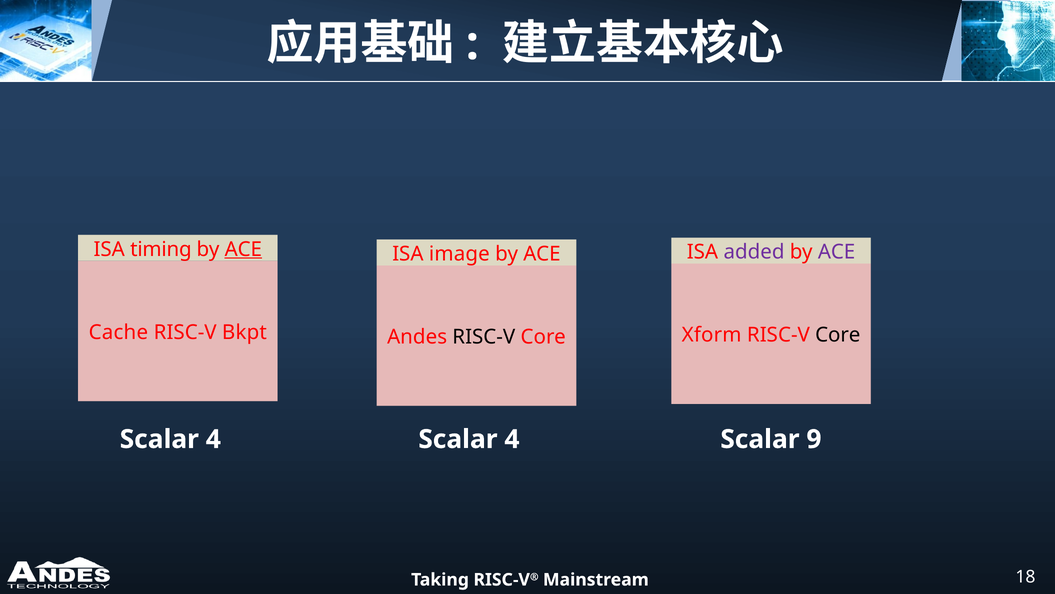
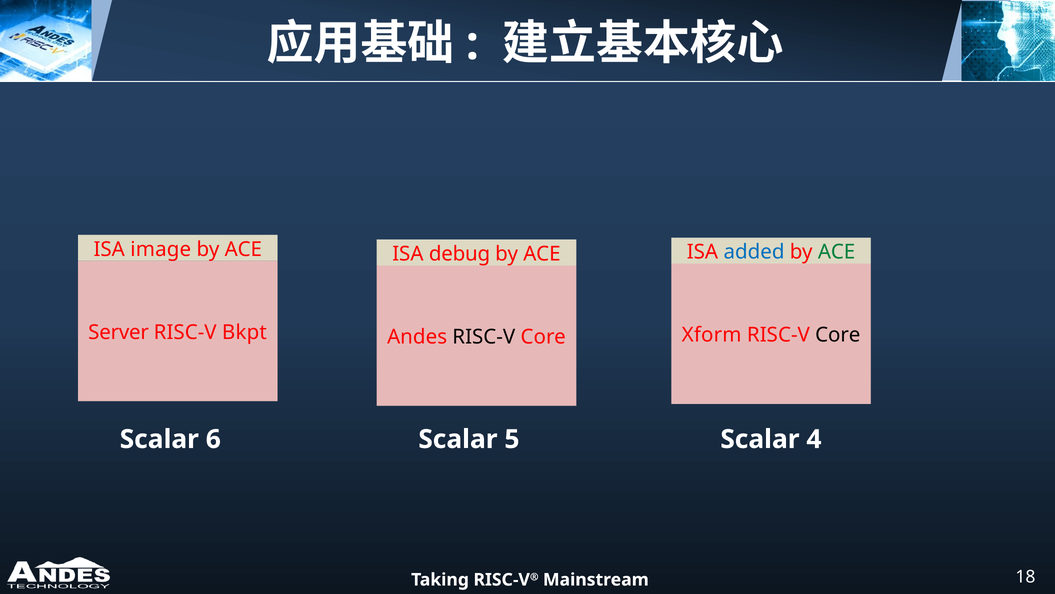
timing: timing -> image (161, 249)
ACE underline: present -> none (243, 249)
added colour: purple -> blue (754, 252)
ACE colour: purple -> green (837, 252)
image: image -> debug (460, 254)
Cache: Cache -> Server (119, 332)
4: 4 -> 6 (213, 439)
4: 4 -> 5 (512, 439)
9: 9 -> 4 (814, 439)
